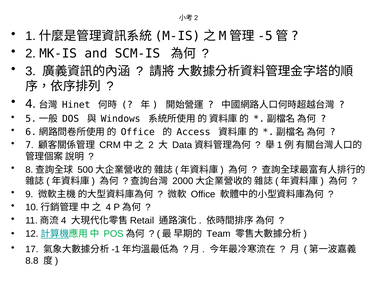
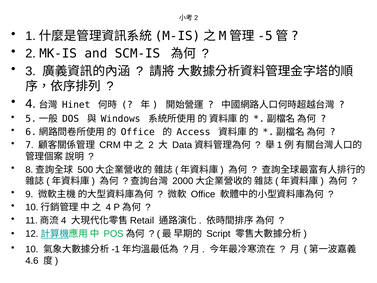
Team: Team -> Script (218, 234)
17: 17 -> 10 (32, 249)
8.8: 8.8 -> 4.6 (32, 260)
